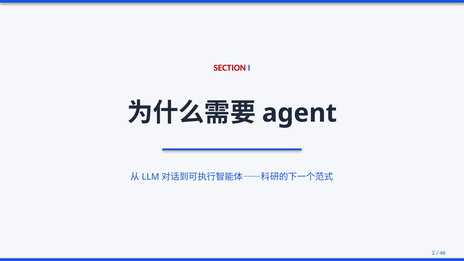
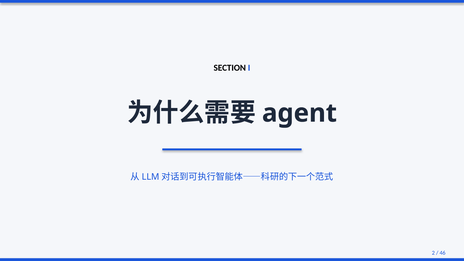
SECTION colour: red -> black (230, 68)
